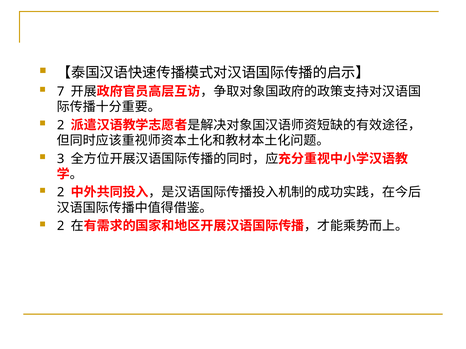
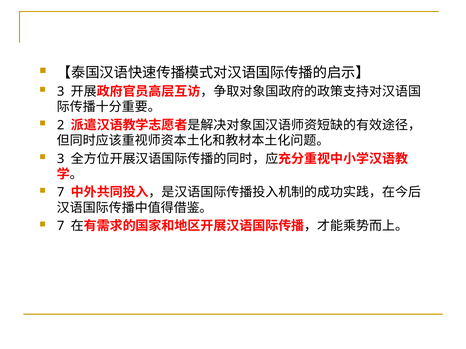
7: 7 -> 3 (61, 92)
2: 2 -> 7 (61, 193)
2: 2 -> 7 (61, 226)
